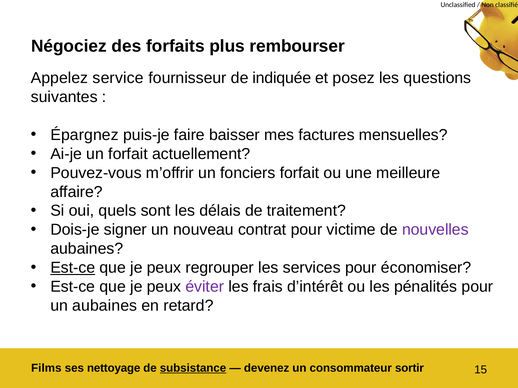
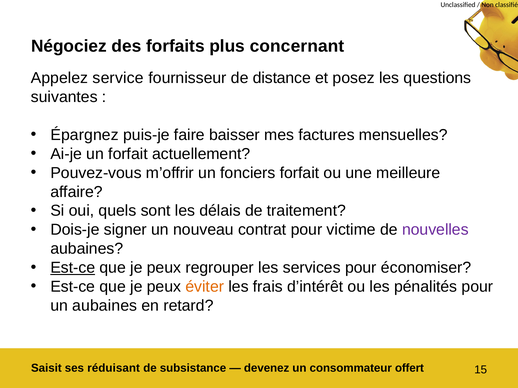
rembourser: rembourser -> concernant (297, 46)
indiquée: indiquée -> distance (282, 78)
éviter colour: purple -> orange (205, 287)
Films: Films -> Saisit (46, 368)
nettoyage: nettoyage -> réduisant (114, 368)
subsistance underline: present -> none (193, 368)
sortir: sortir -> offert (409, 368)
